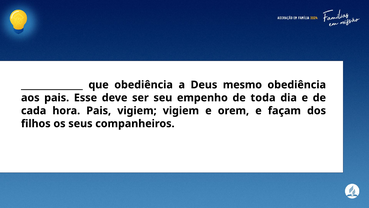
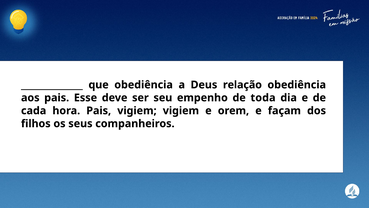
mesmo: mesmo -> relação (242, 85)
